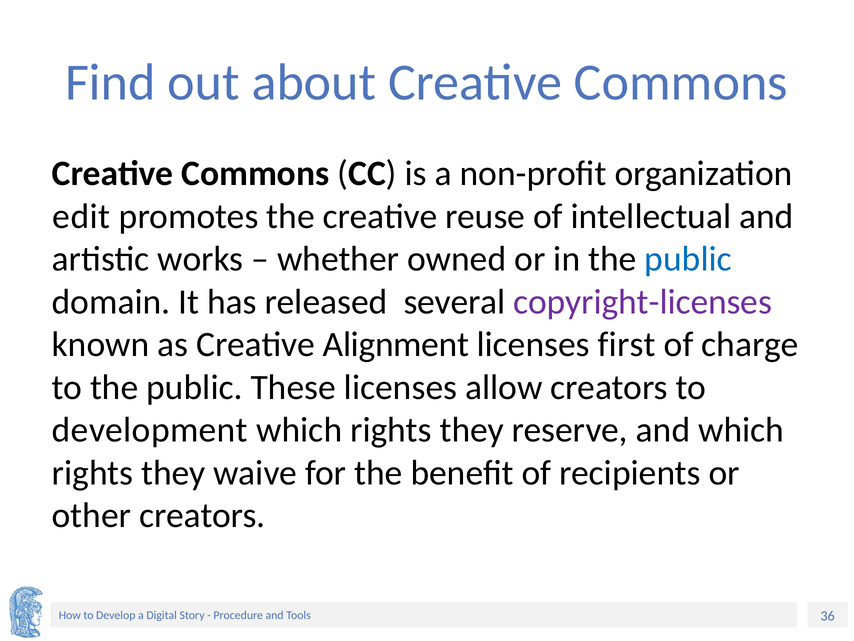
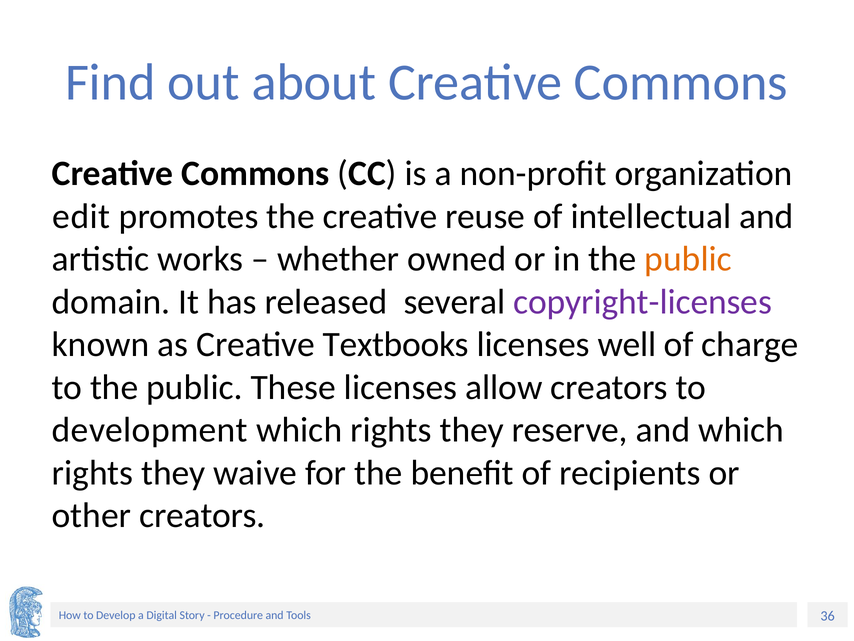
public colour: blue -> orange (688, 259)
Alignment: Alignment -> Textbooks (396, 344)
first: first -> well (627, 344)
